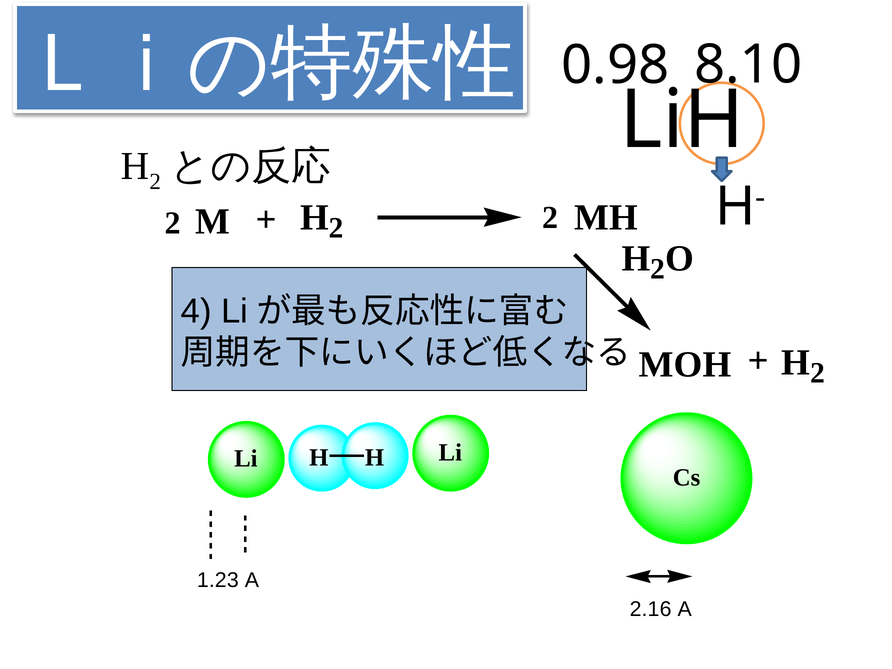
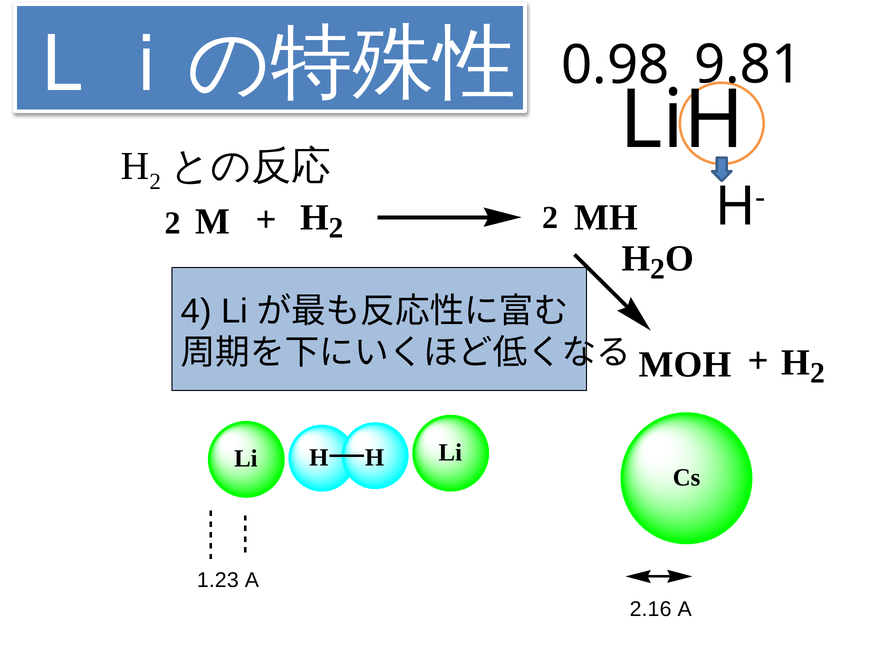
8.10: 8.10 -> 9.81 (748, 65)
